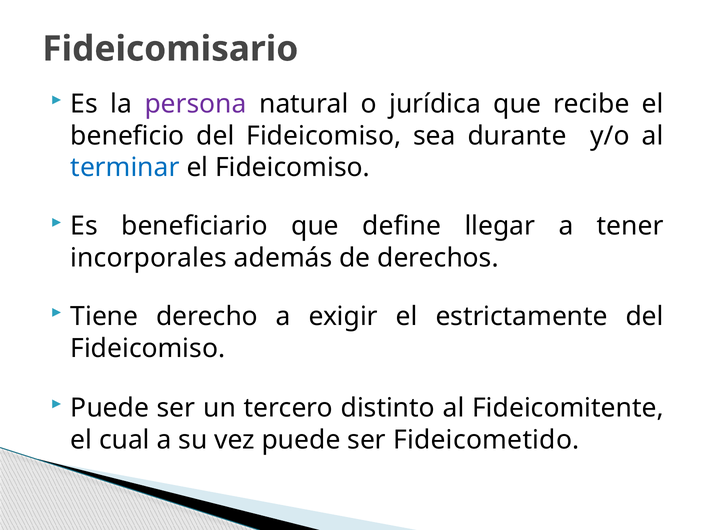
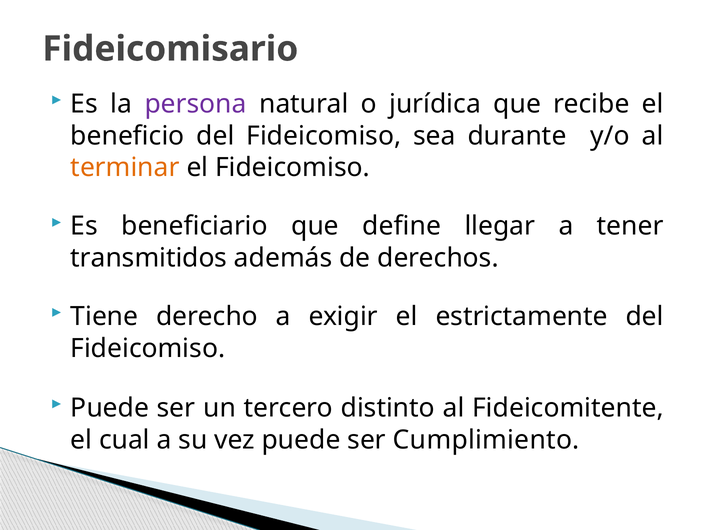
terminar colour: blue -> orange (125, 168)
incorporales: incorporales -> transmitidos (149, 258)
Fideicometido: Fideicometido -> Cumplimiento (486, 439)
